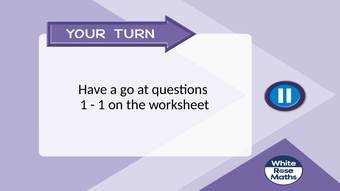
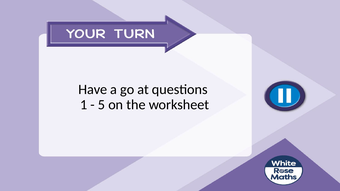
1: 1 -> 5 (102, 105)
